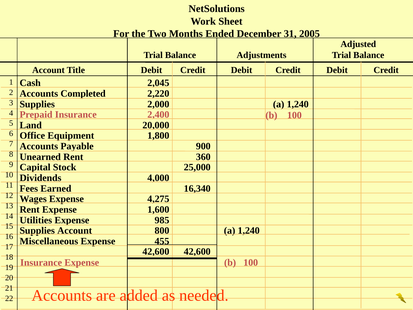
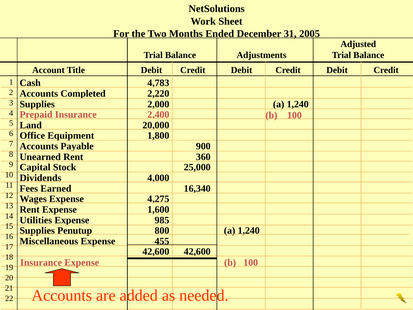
2,045: 2,045 -> 4,783 (158, 83)
Supplies Account: Account -> Penutup (75, 230)
